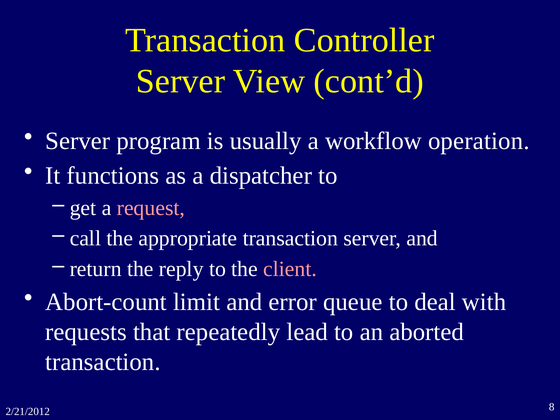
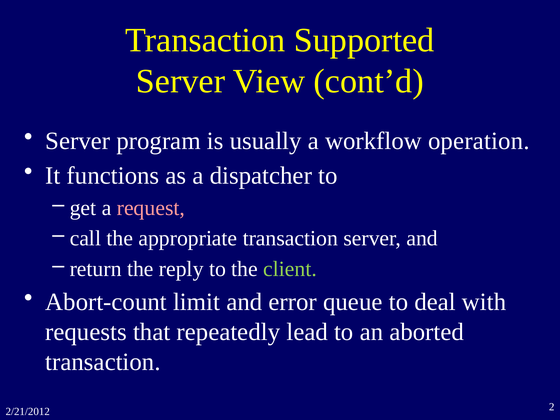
Controller: Controller -> Supported (364, 40)
client colour: pink -> light green (290, 269)
8: 8 -> 2 (552, 407)
